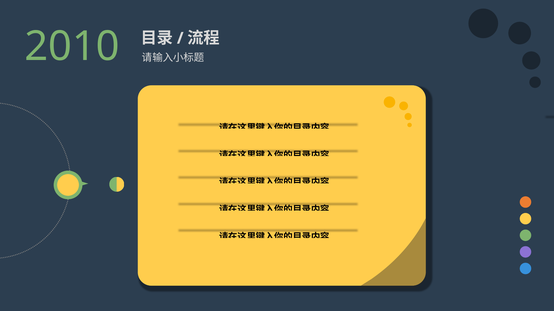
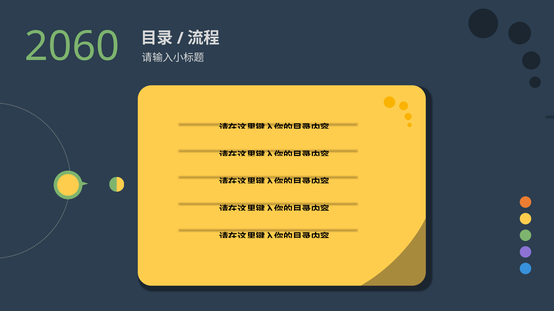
2010: 2010 -> 2060 (72, 47)
